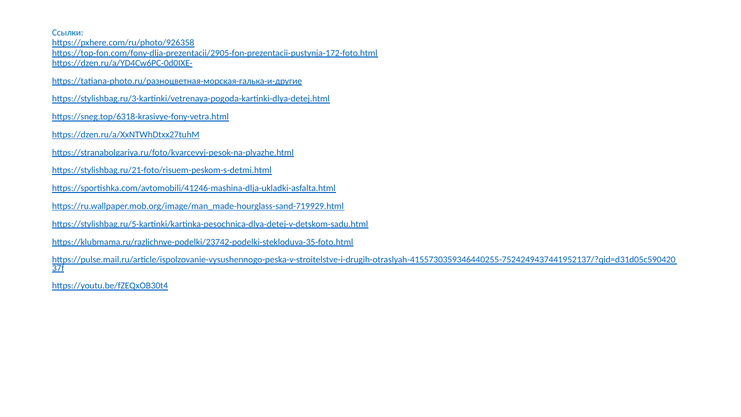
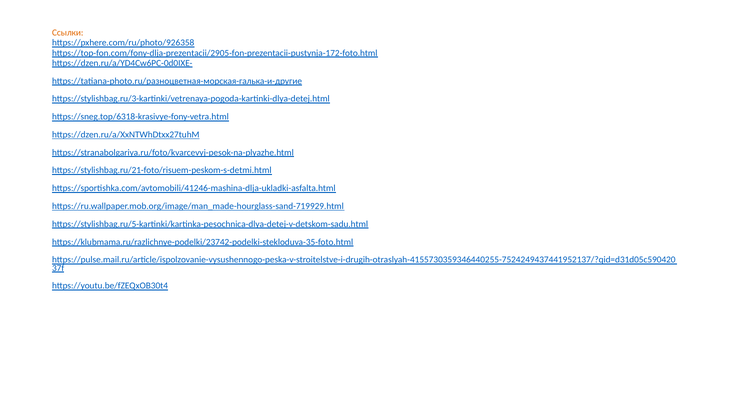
Ссылки colour: blue -> orange (68, 33)
